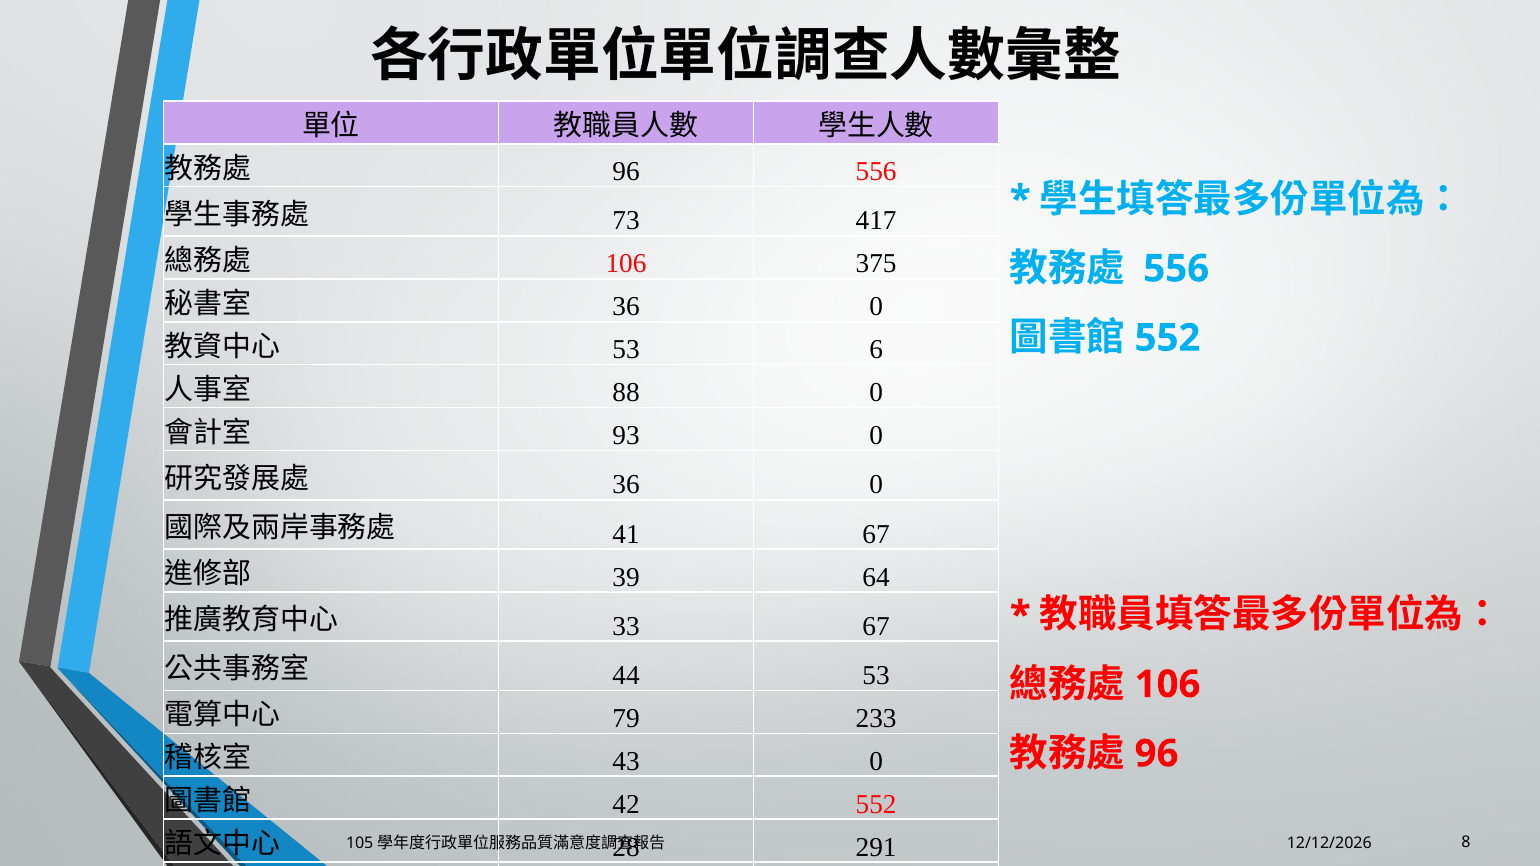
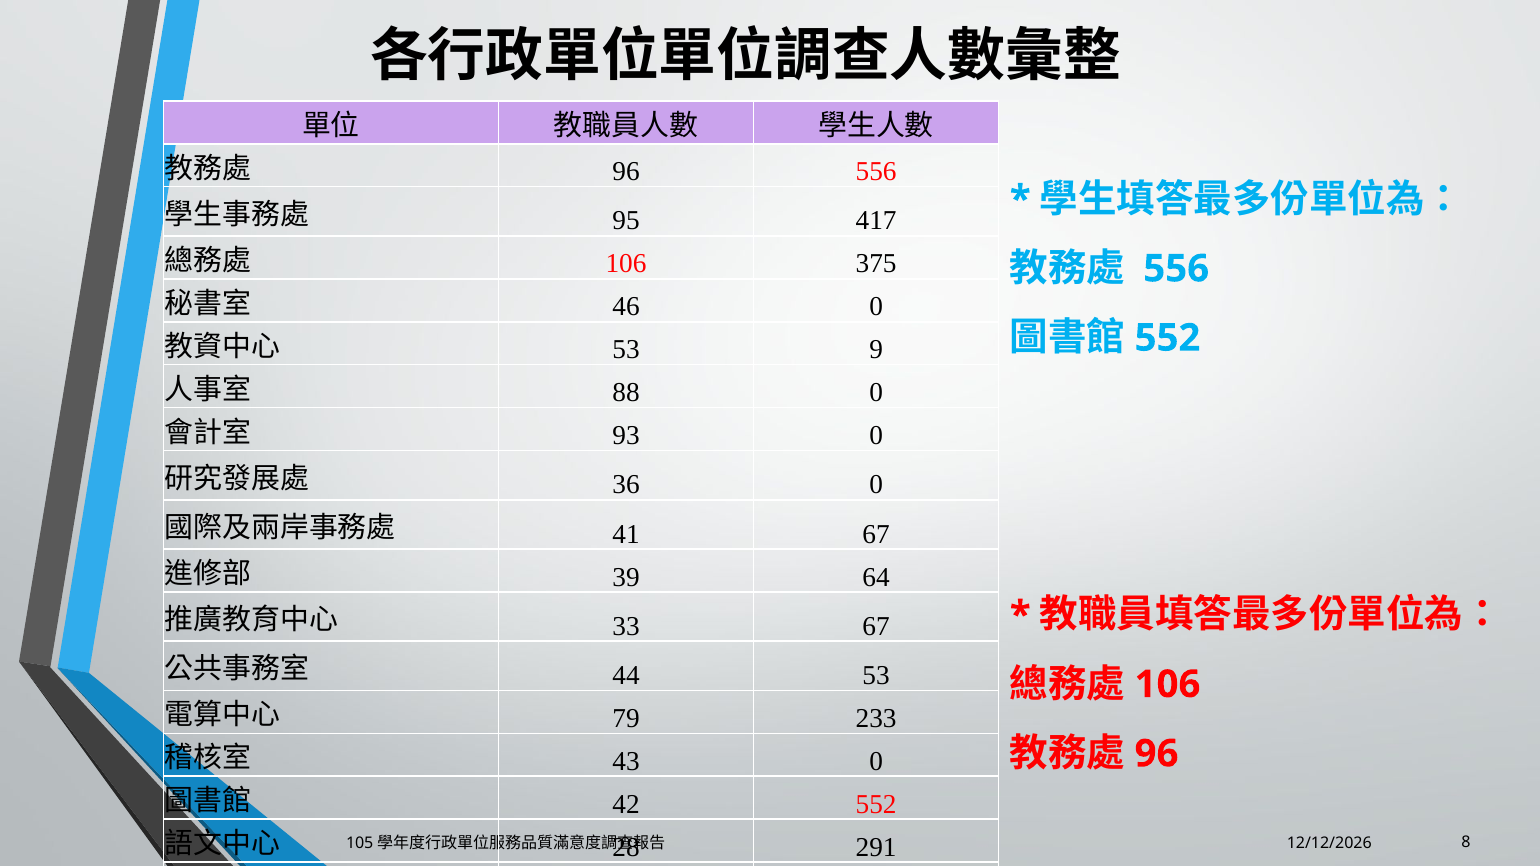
73: 73 -> 95 (626, 221)
36: 36 -> 46 (626, 307)
6: 6 -> 9 (876, 350)
